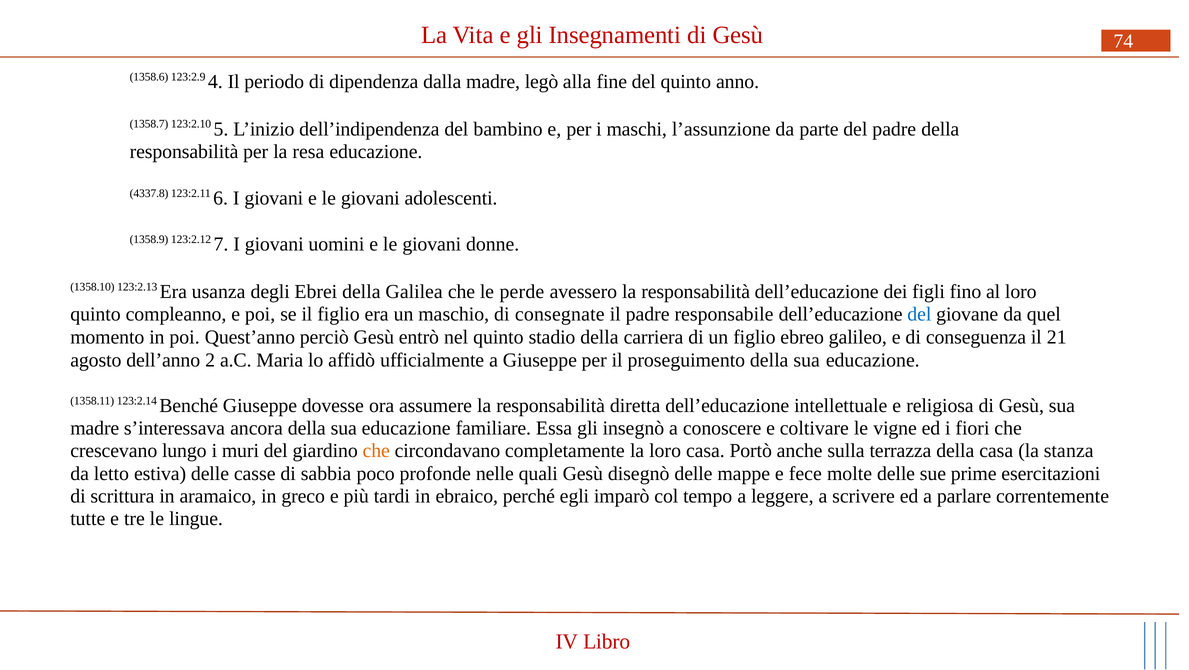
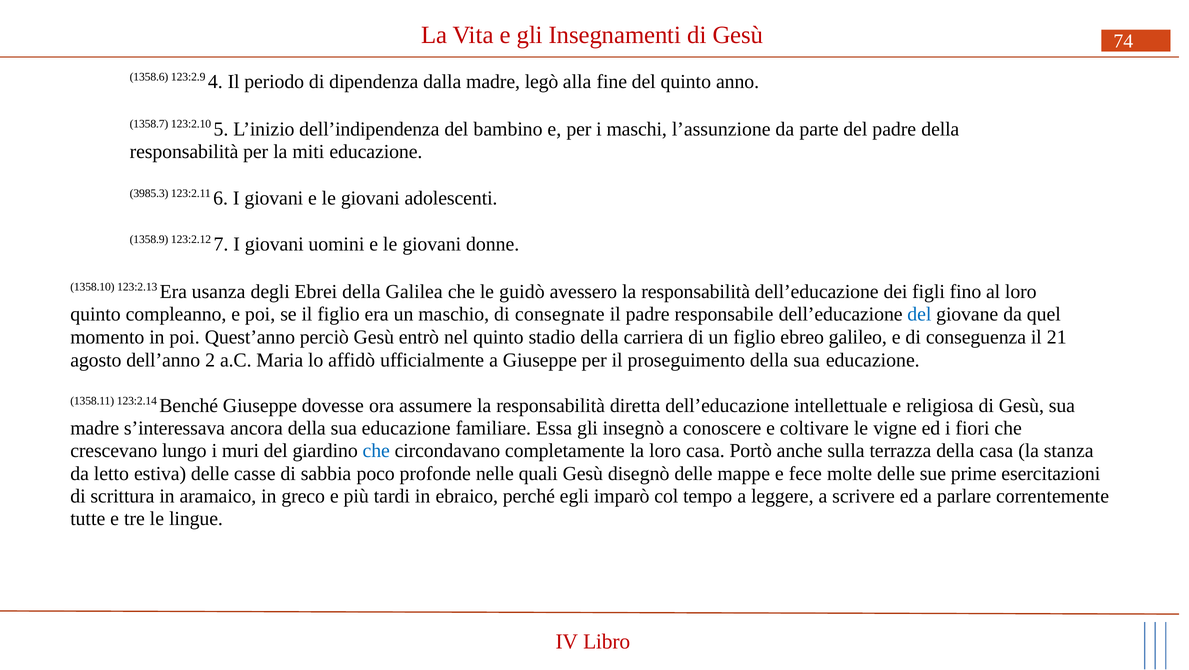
resa: resa -> miti (308, 152)
4337.8: 4337.8 -> 3985.3 (149, 193)
perde: perde -> guidò (522, 291)
che colour: orange -> blue (376, 451)
